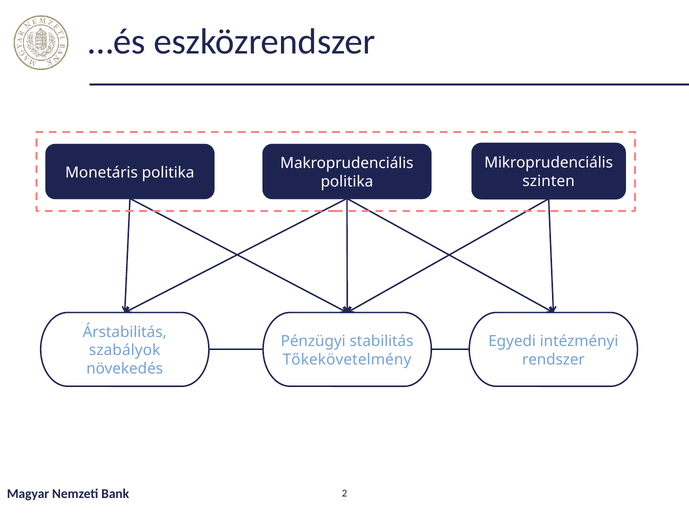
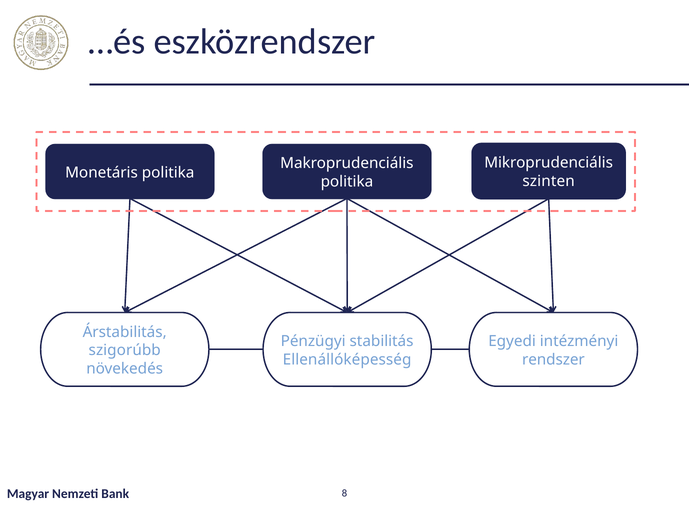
szabályok: szabályok -> szigorúbb (125, 350)
Tőkekövetelmény: Tőkekövetelmény -> Ellenállóképesség (347, 359)
2: 2 -> 8 (345, 493)
